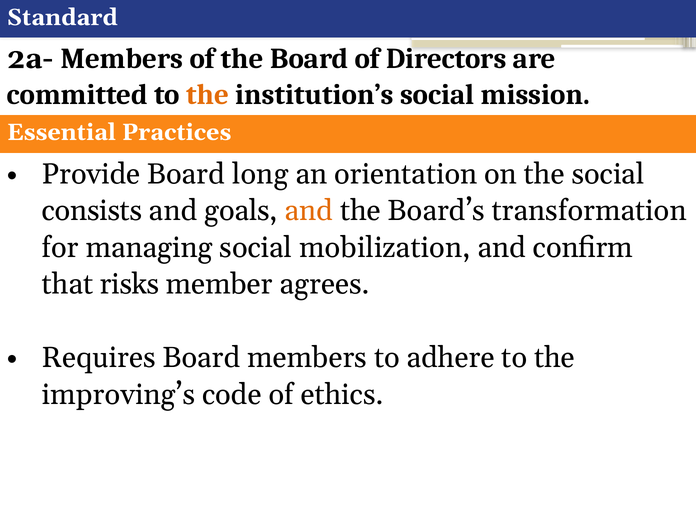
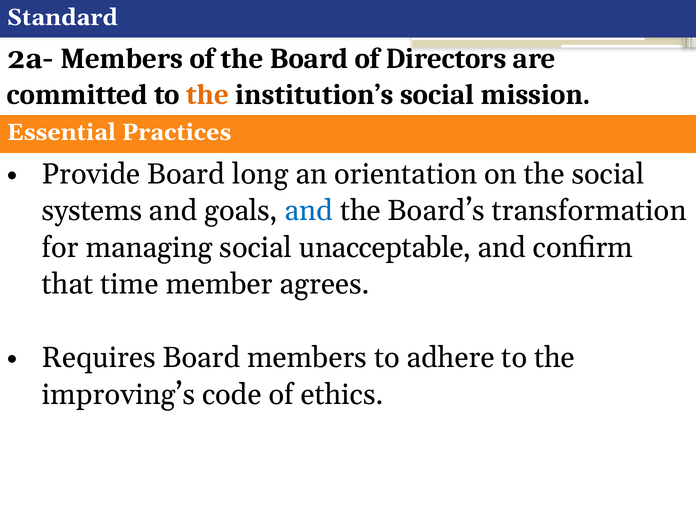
consists: consists -> systems (92, 211)
and colour: orange -> blue (309, 211)
mobilization: mobilization -> unacceptable (385, 248)
risks: risks -> time (129, 284)
